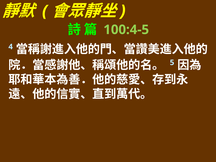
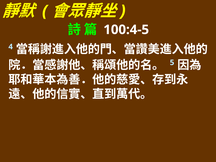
100:4-5 colour: light green -> white (126, 30)
